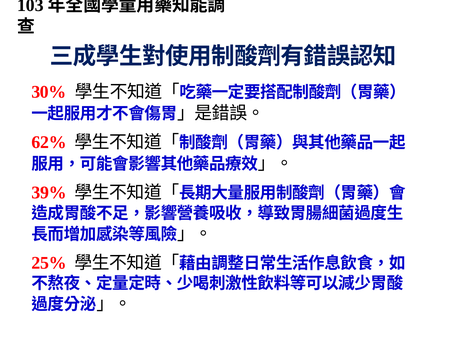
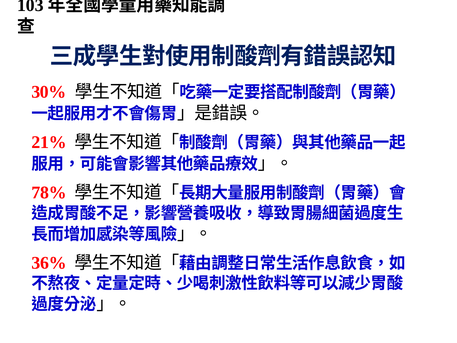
62%: 62% -> 21% (49, 142)
39%: 39% -> 78% (49, 193)
25%: 25% -> 36% (49, 263)
